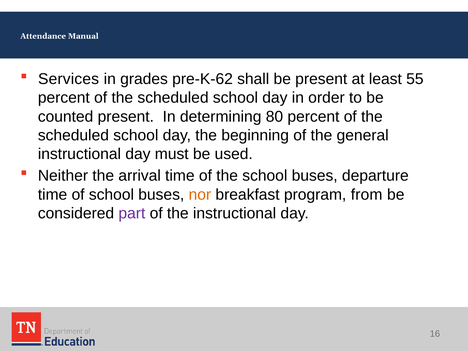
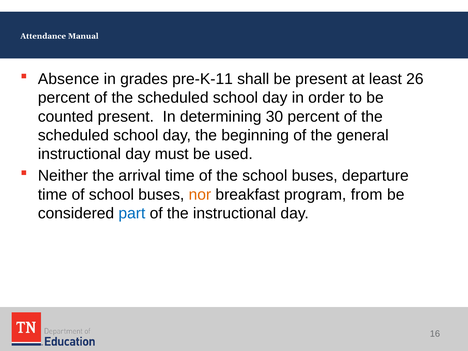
Services: Services -> Absence (69, 79)
pre-K-62: pre-K-62 -> pre-K-11 (203, 79)
55: 55 -> 26 (415, 79)
80: 80 -> 30 (274, 117)
part colour: purple -> blue (132, 213)
